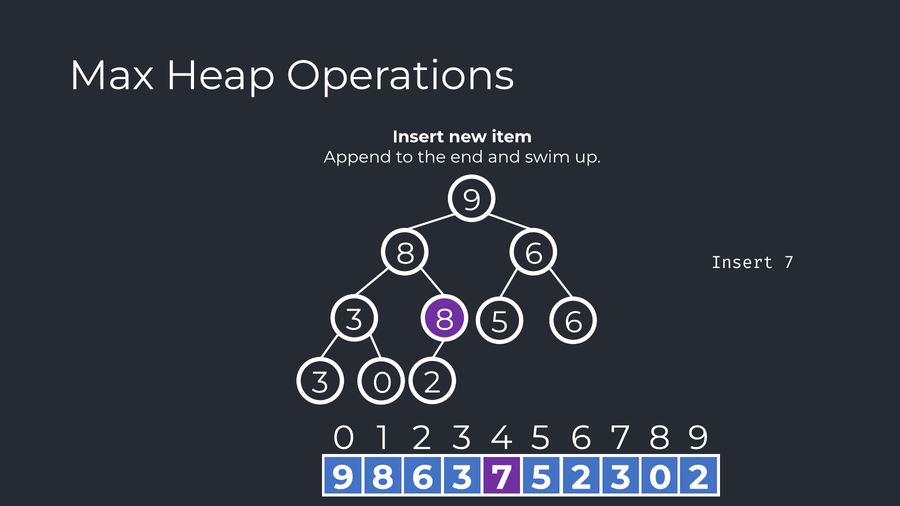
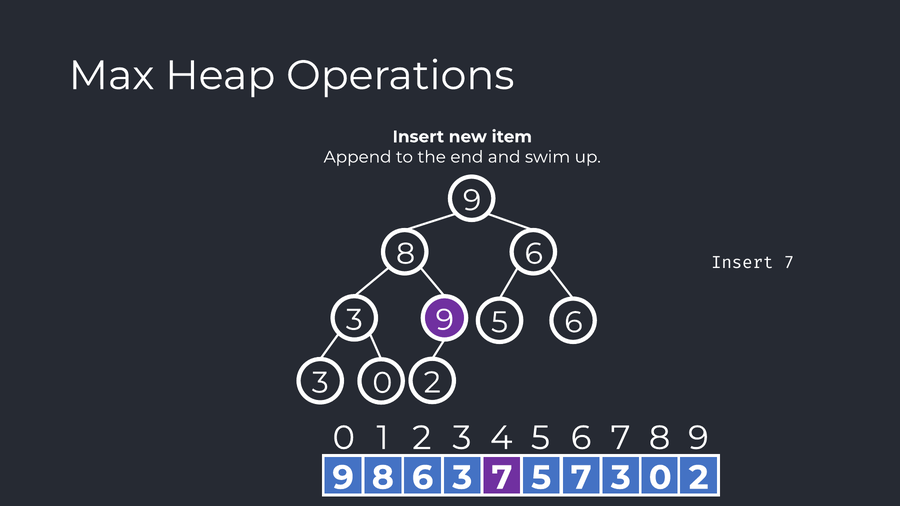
3 8: 8 -> 9 (445, 320)
5 2: 2 -> 7 (581, 478)
